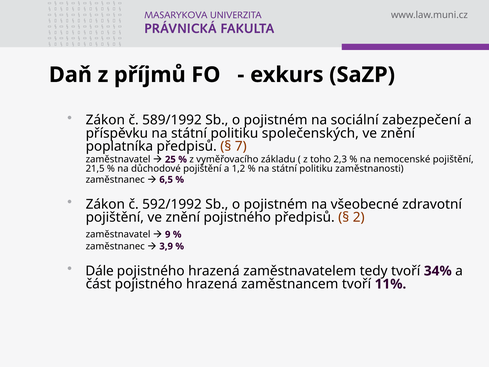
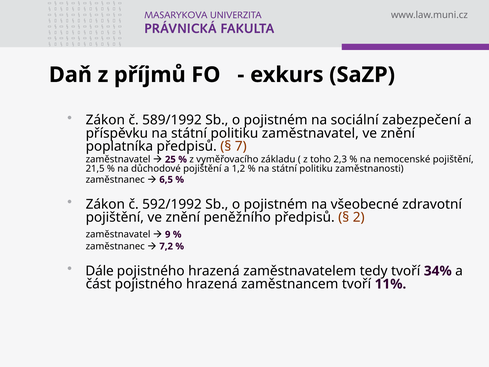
politiku společenských: společenských -> zaměstnavatel (310, 133)
znění pojistného: pojistného -> peněžního (237, 217)
3,9: 3,9 -> 7,2 (166, 246)
